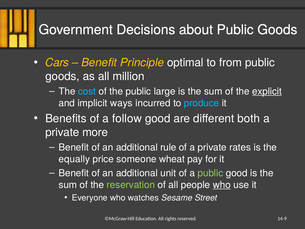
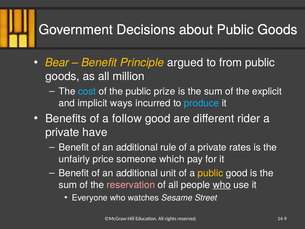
Cars: Cars -> Bear (57, 63)
optimal: optimal -> argued (185, 63)
large: large -> prize (165, 91)
explicit underline: present -> none (267, 91)
both: both -> rider (249, 118)
more: more -> have (95, 132)
equally: equally -> unfairly (74, 159)
wheat: wheat -> which (172, 159)
public colour: light green -> yellow (210, 173)
reservation colour: light green -> pink (131, 185)
